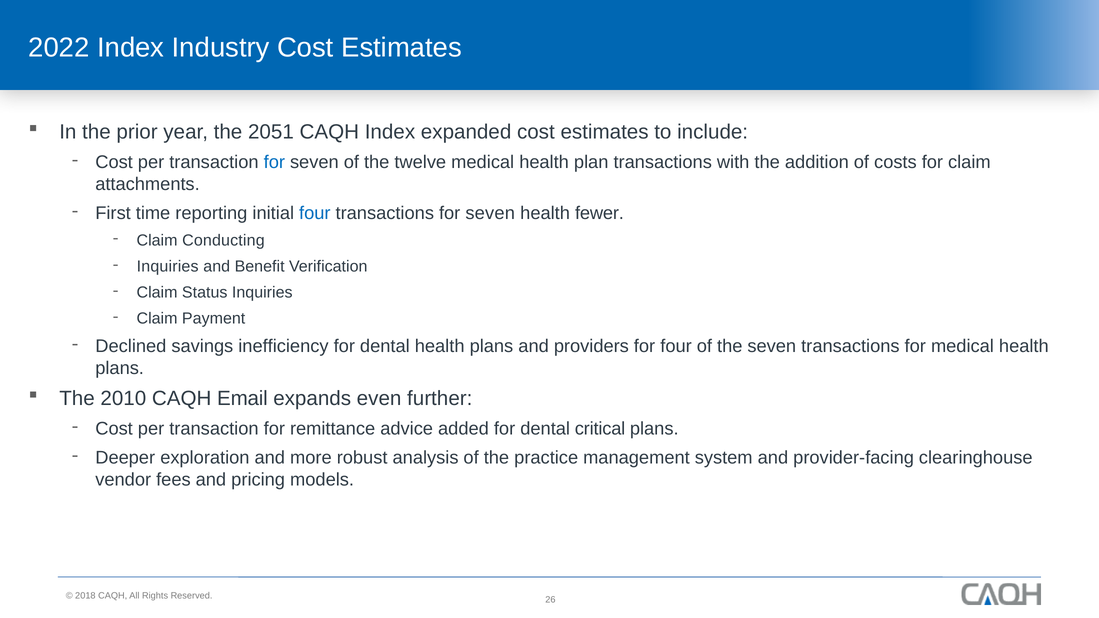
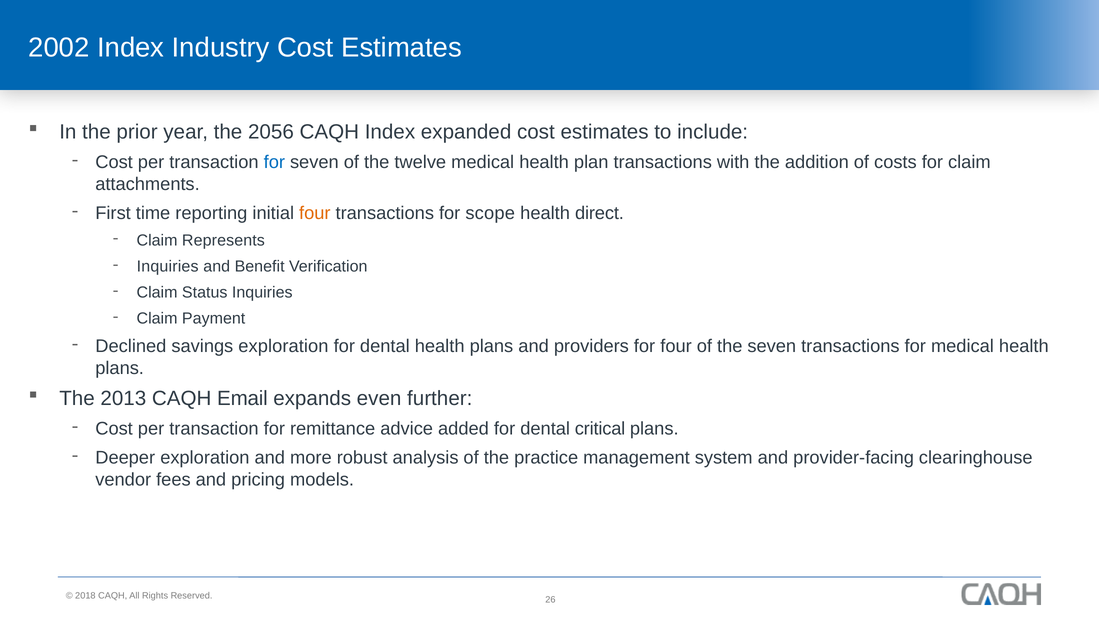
2022: 2022 -> 2002 (59, 48)
2051: 2051 -> 2056 (271, 132)
four colour: blue -> orange (315, 213)
transactions for seven: seven -> scope (490, 213)
fewer: fewer -> direct (599, 213)
Conducting: Conducting -> Represents (223, 240)
savings inefficiency: inefficiency -> exploration (283, 346)
2010: 2010 -> 2013 (123, 399)
